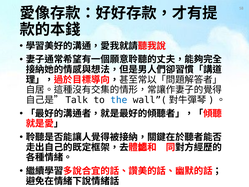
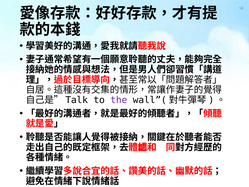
the colour: blue -> purple (119, 100)
